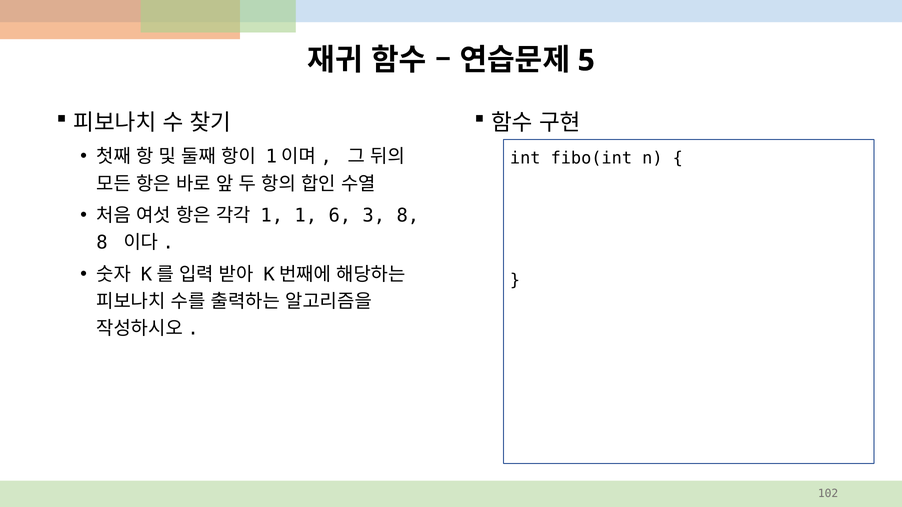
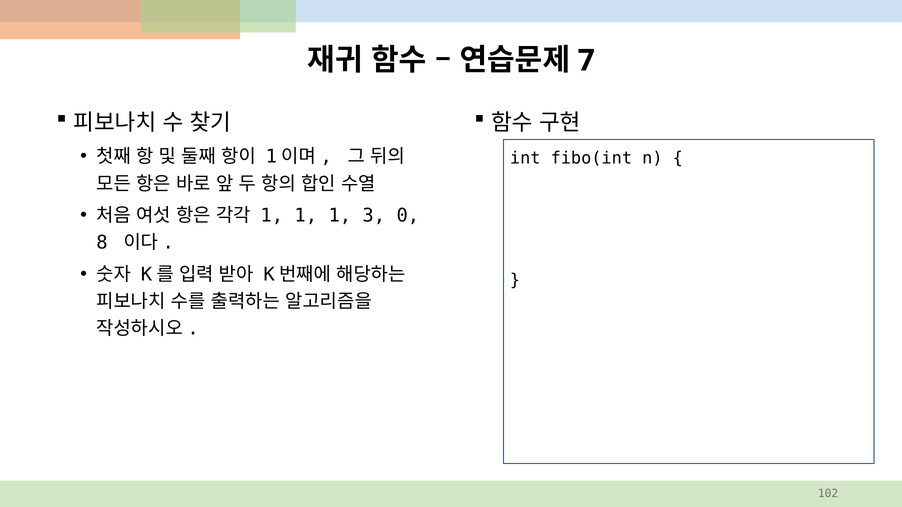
5: 5 -> 7 (586, 61)
1 1 6: 6 -> 1 (340, 216)
3 8: 8 -> 0 (408, 216)
